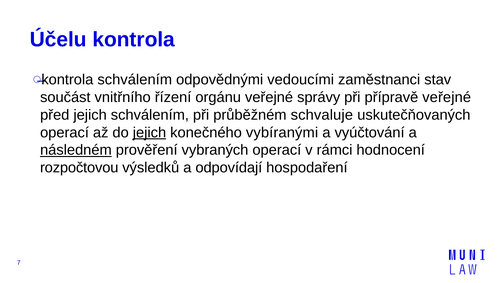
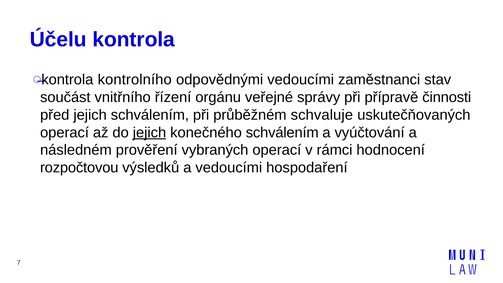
kontrola schválením: schválením -> kontrolního (135, 80)
přípravě veřejné: veřejné -> činnosti (447, 97)
konečného vybíranými: vybíranými -> schválením (282, 132)
následném underline: present -> none (76, 150)
a odpovídají: odpovídají -> vedoucími (229, 168)
